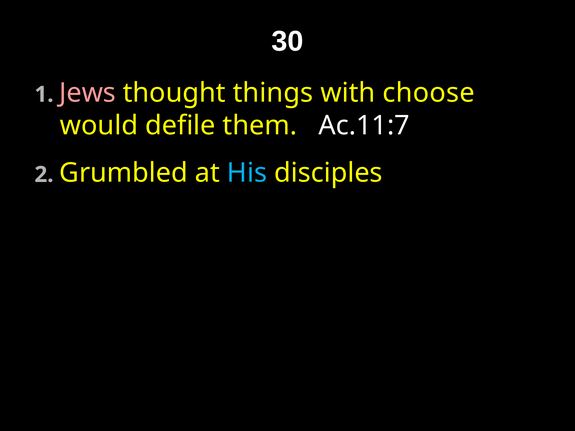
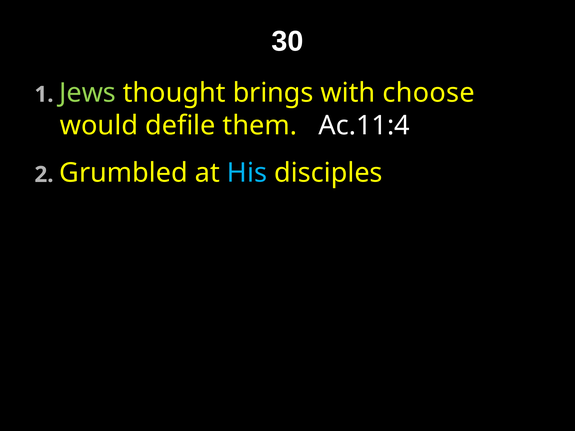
Jews colour: pink -> light green (88, 93)
things: things -> brings (273, 93)
Ac.11:7: Ac.11:7 -> Ac.11:4 (364, 126)
